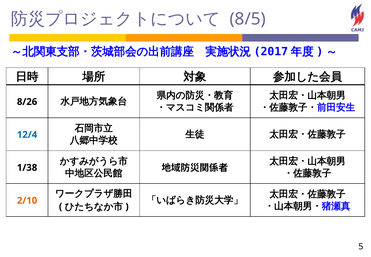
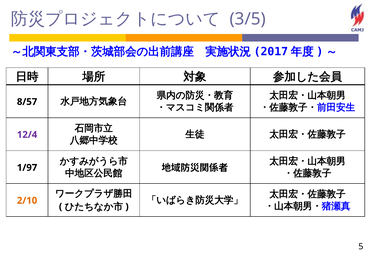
8/5: 8/5 -> 3/5 (248, 19)
8/26: 8/26 -> 8/57 (27, 102)
12/4 colour: blue -> purple (27, 135)
1/38: 1/38 -> 1/97 (27, 168)
